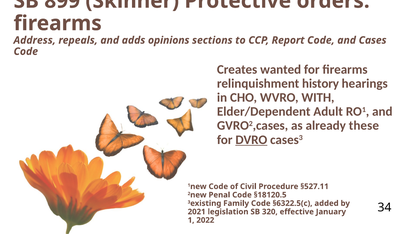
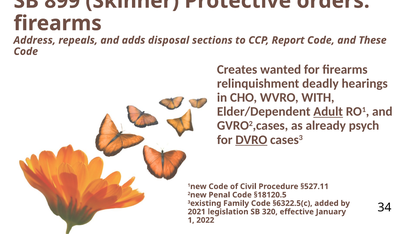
opinions: opinions -> disposal (169, 40)
Cases: Cases -> These (373, 40)
history: history -> deadly (320, 84)
Adult underline: none -> present (328, 112)
these: these -> psych (364, 126)
